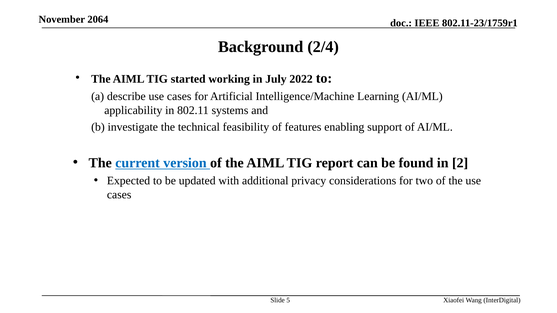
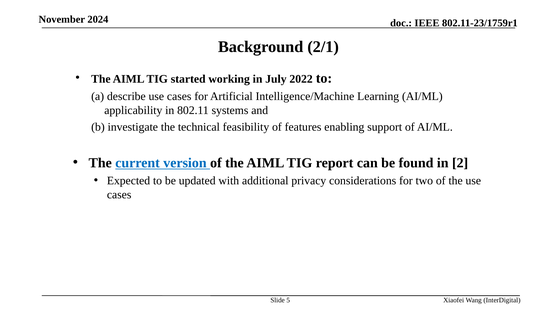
2064: 2064 -> 2024 (98, 19)
2/4: 2/4 -> 2/1 (323, 47)
